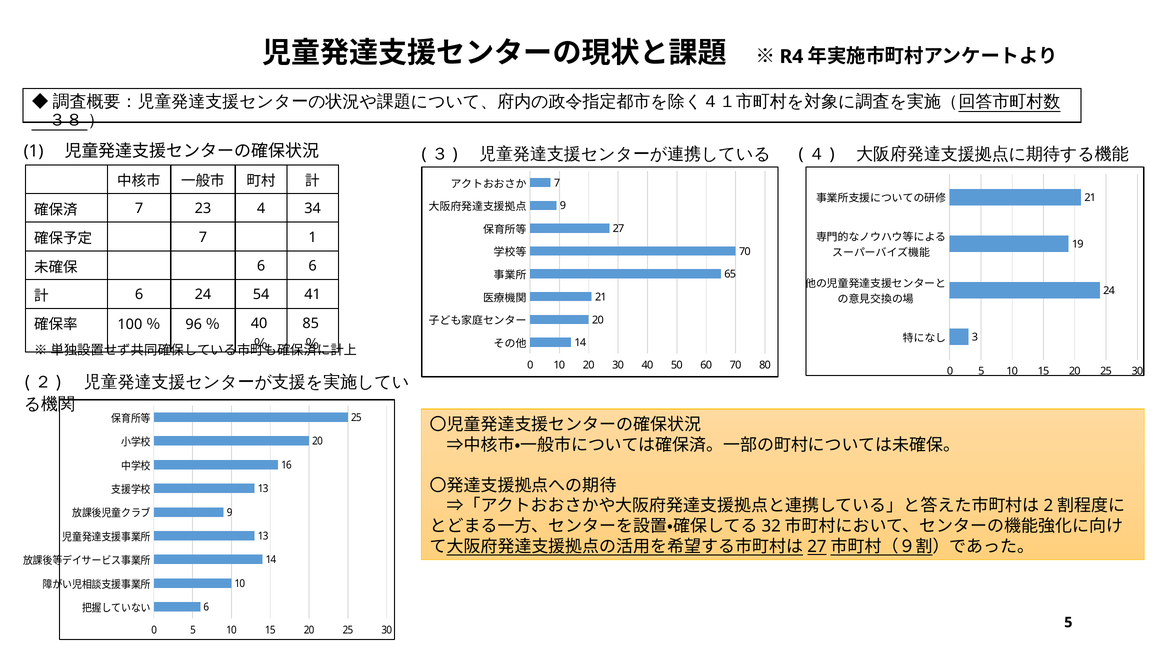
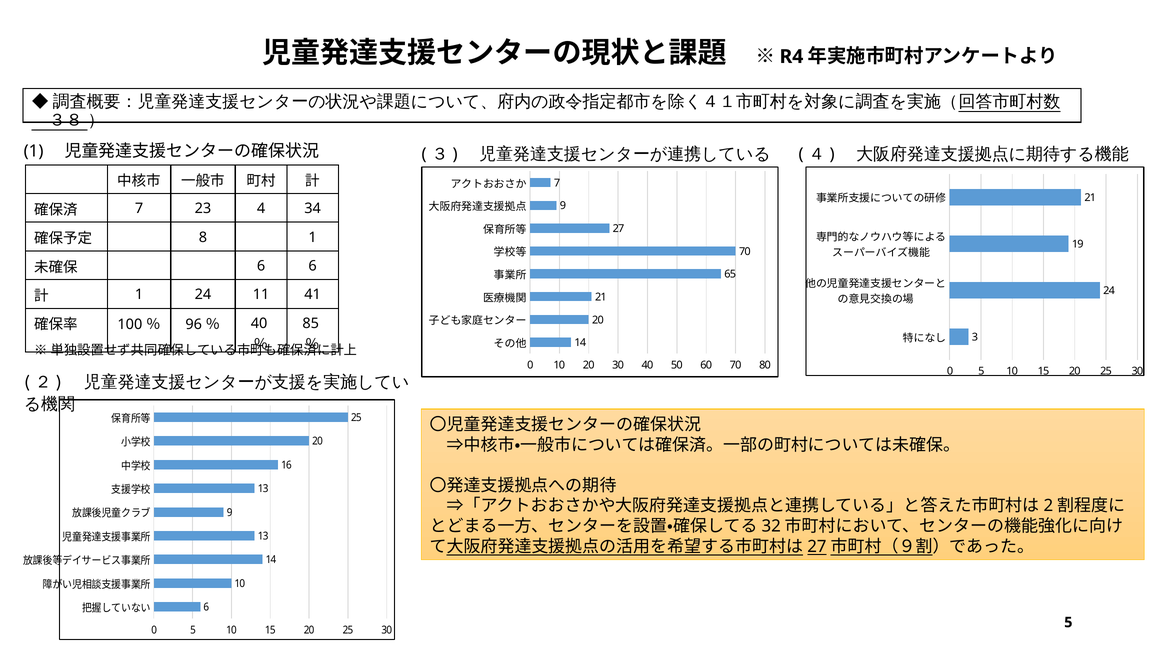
7: 7 -> 8 (203, 237)
6: 6 -> 1 (139, 295)
54: 54 -> 11 (261, 295)
